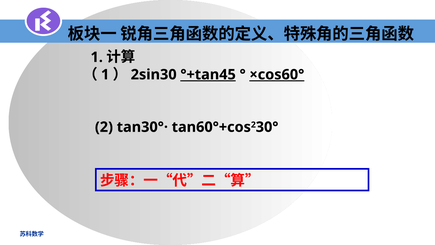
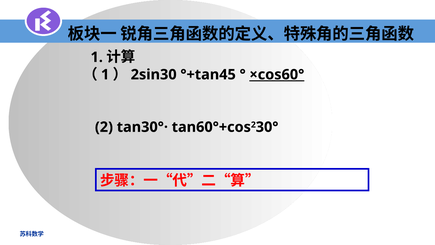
°+tan45 underline: present -> none (208, 75)
